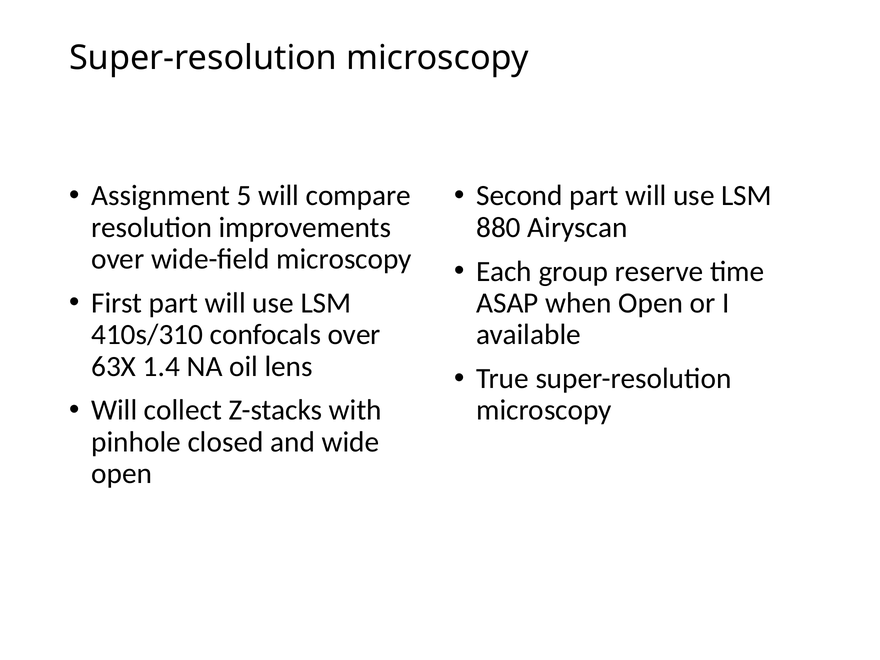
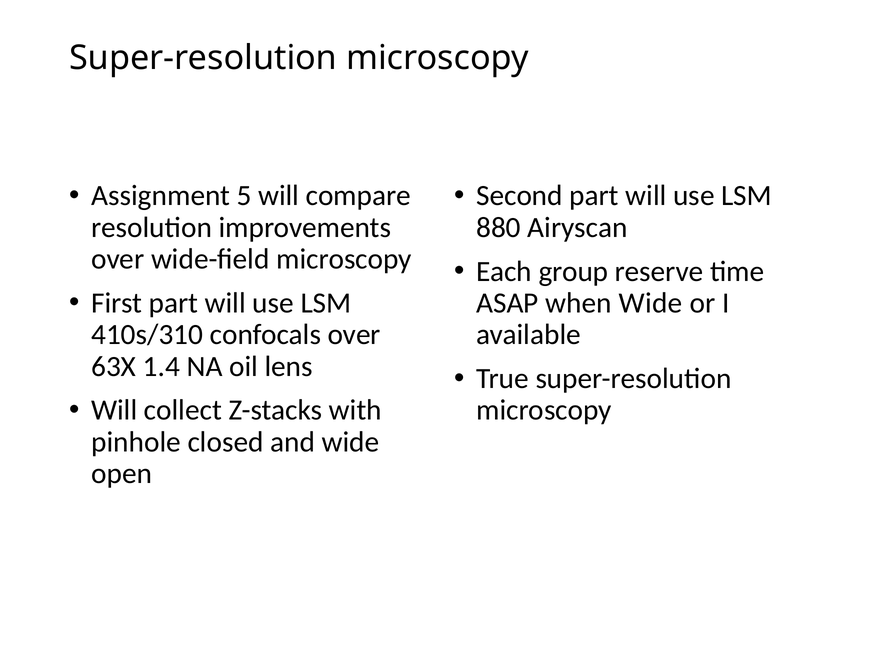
when Open: Open -> Wide (651, 303)
